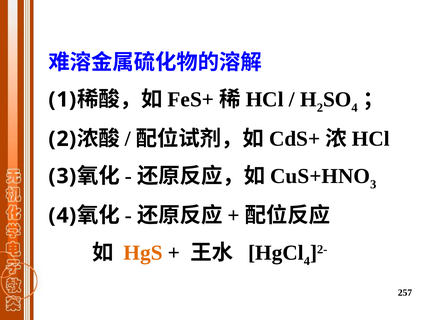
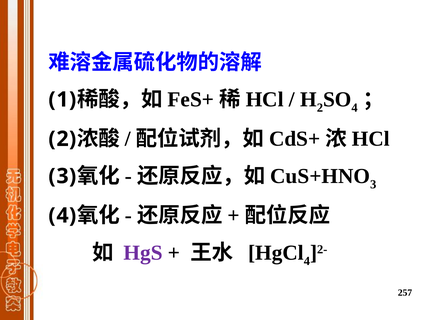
HgS colour: orange -> purple (143, 253)
